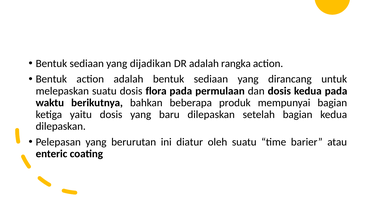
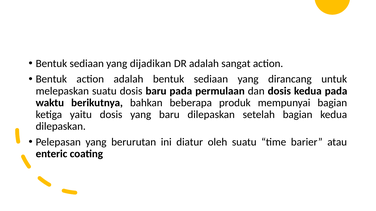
rangka: rangka -> sangat (236, 64)
dosis flora: flora -> baru (156, 91)
